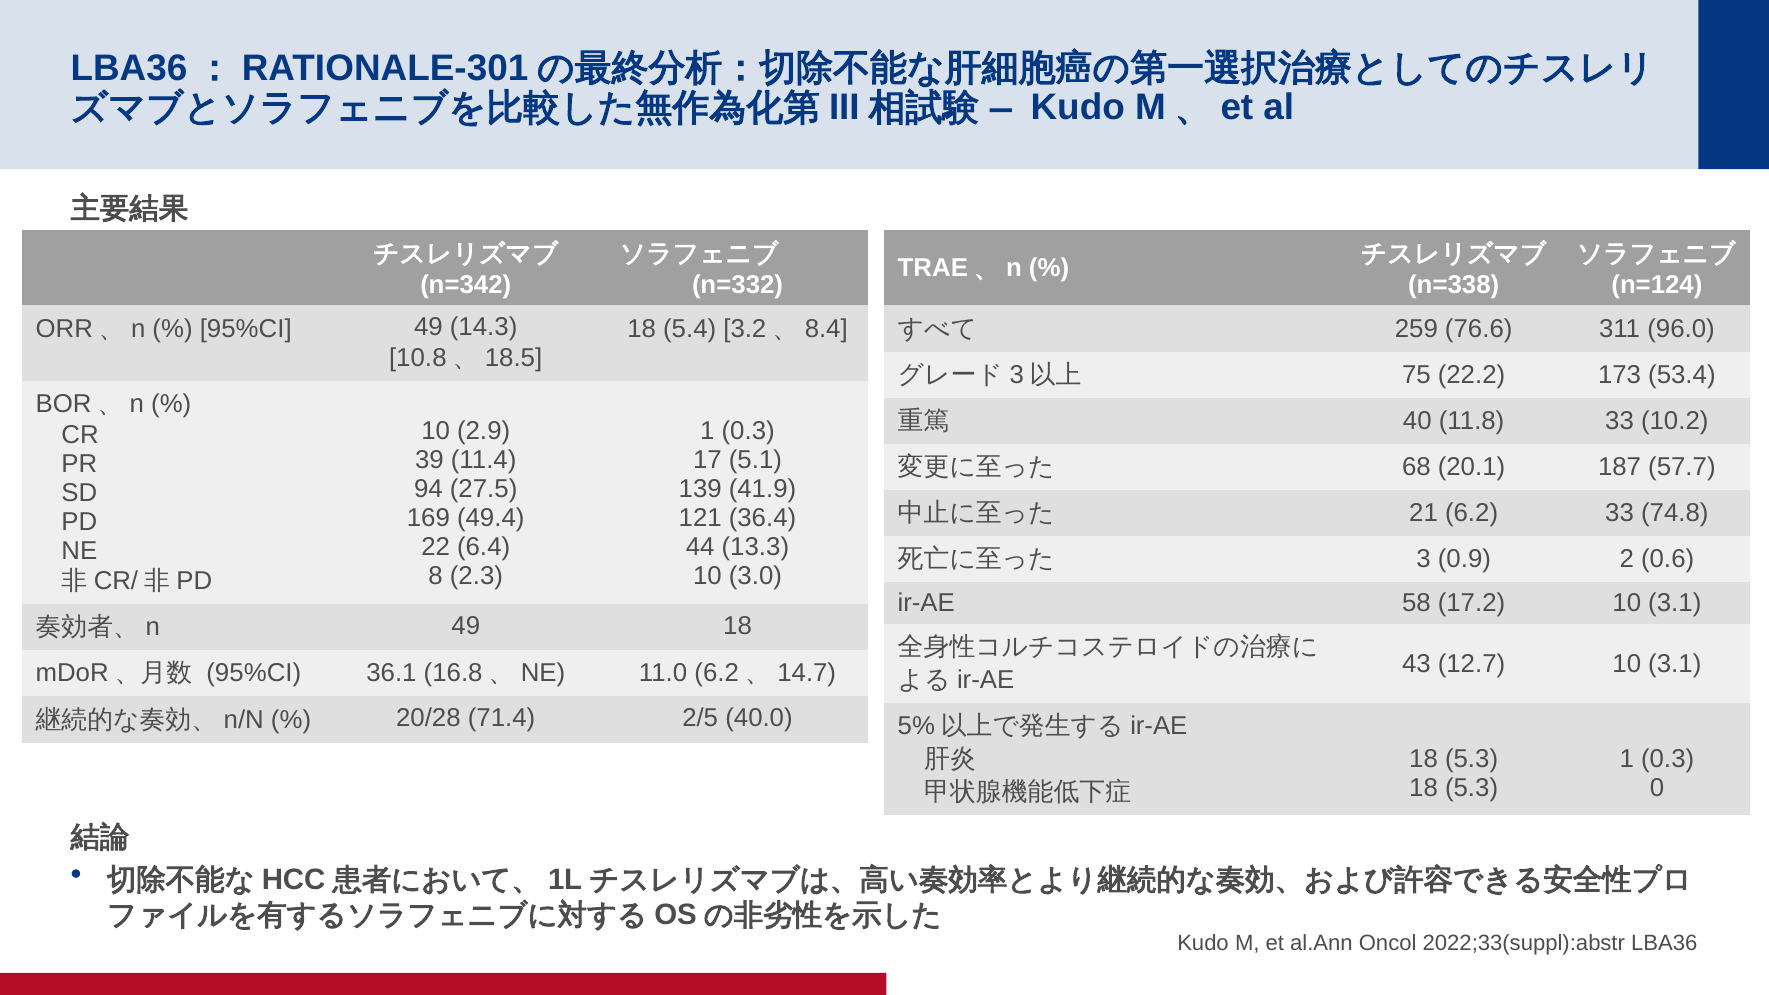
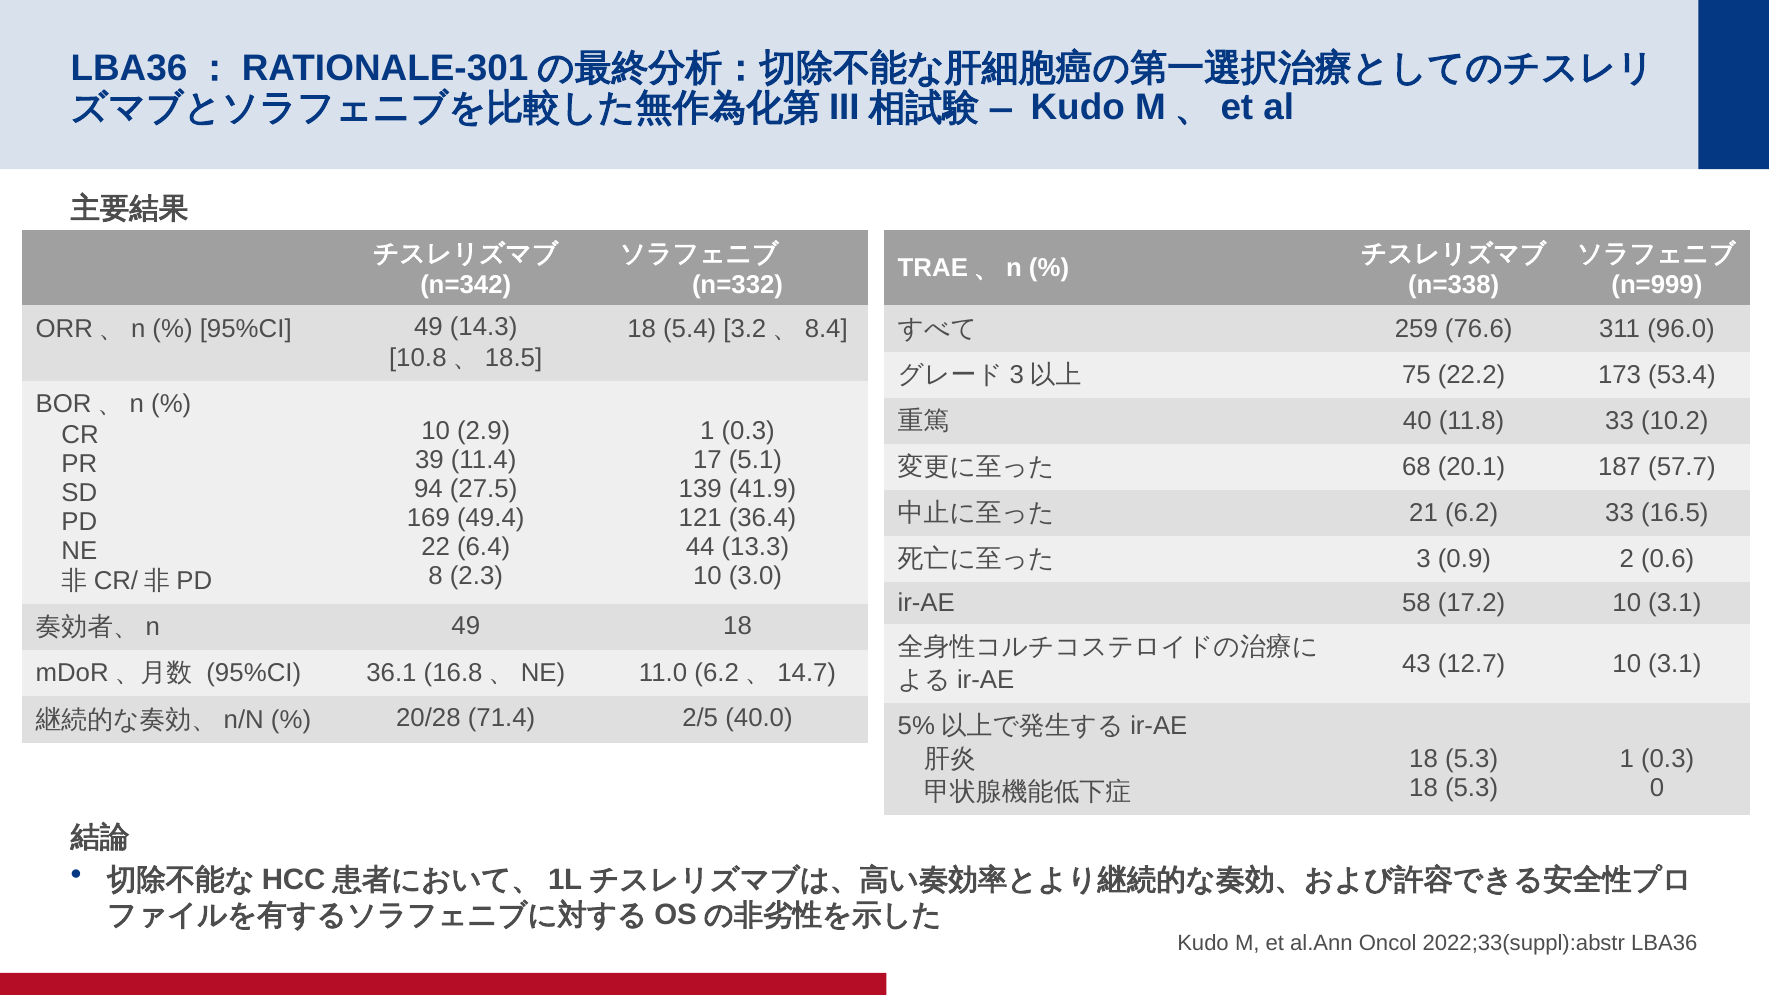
n=124: n=124 -> n=999 (1657, 285)
74.8: 74.8 -> 16.5 (1675, 513)
